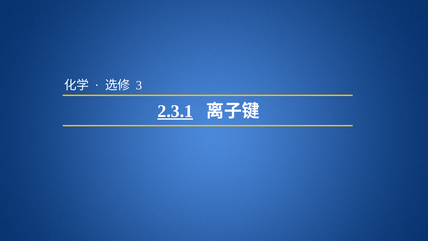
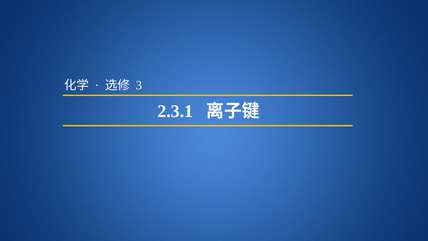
2.3.1 underline: present -> none (175, 111)
